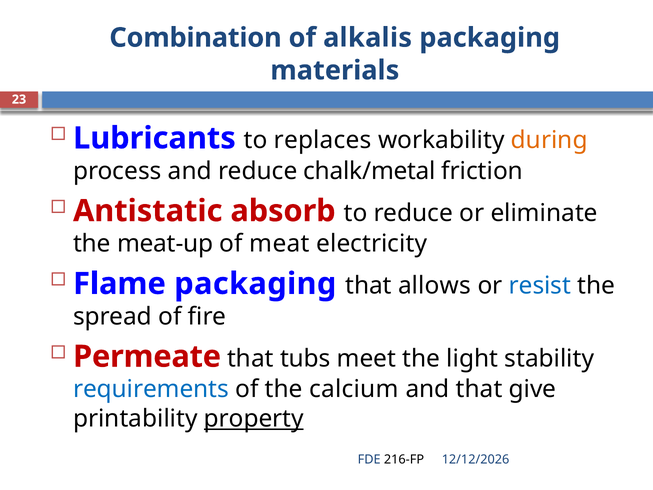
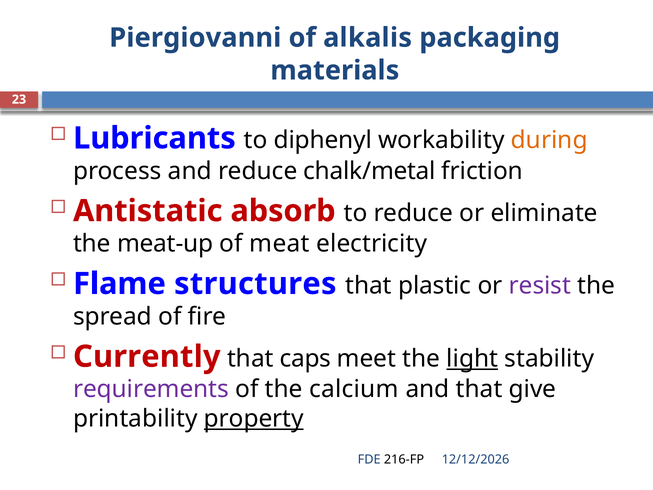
Combination: Combination -> Piergiovanni (195, 38)
replaces: replaces -> diphenyl (323, 140)
Flame packaging: packaging -> structures (255, 284)
allows: allows -> plastic (435, 286)
resist colour: blue -> purple (540, 286)
Permeate: Permeate -> Currently (147, 356)
tubs: tubs -> caps (305, 358)
light underline: none -> present (472, 358)
requirements colour: blue -> purple (151, 389)
